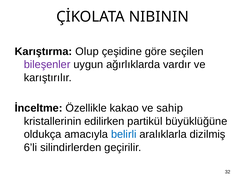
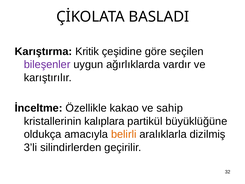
NIBININ: NIBININ -> BASLADI (159, 17)
Olup: Olup -> Kritik (87, 51)
edilirken: edilirken -> kalıplara (104, 121)
belirli colour: blue -> orange (124, 134)
6’li: 6’li -> 3’li (31, 147)
